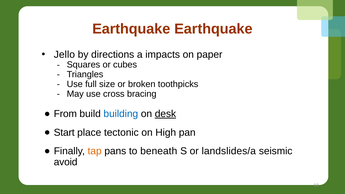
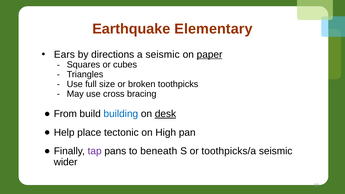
Earthquake Earthquake: Earthquake -> Elementary (213, 29)
Jello: Jello -> Ears (64, 55)
a impacts: impacts -> seismic (163, 55)
paper underline: none -> present (210, 55)
Start: Start -> Help (64, 133)
tap colour: orange -> purple (95, 151)
landslides/a: landslides/a -> toothpicks/a (229, 151)
avoid: avoid -> wider (66, 162)
